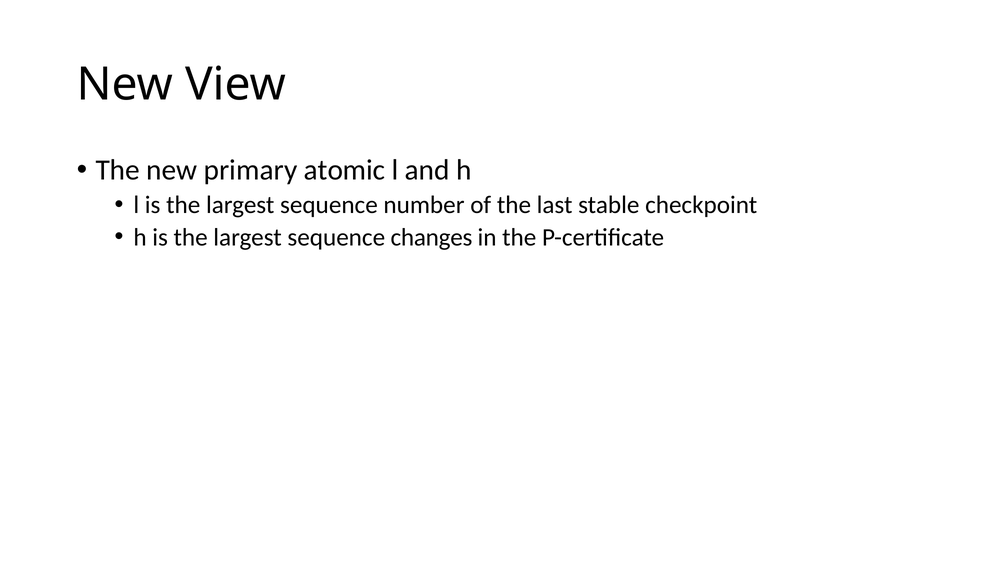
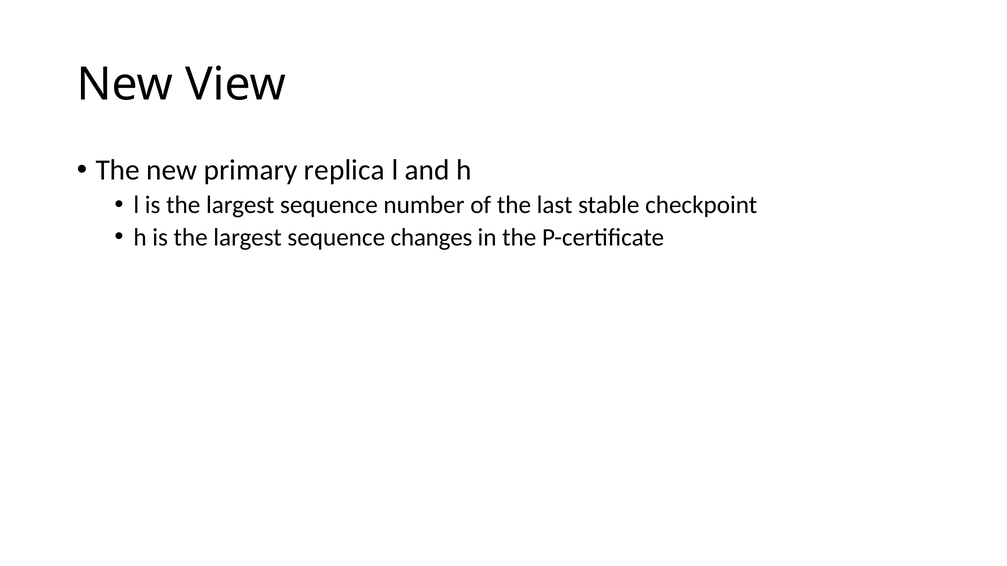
atomic: atomic -> replica (344, 170)
